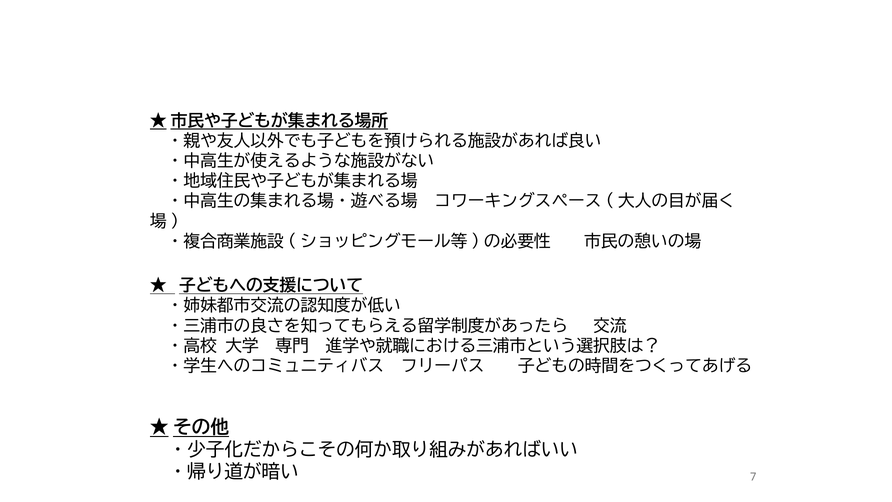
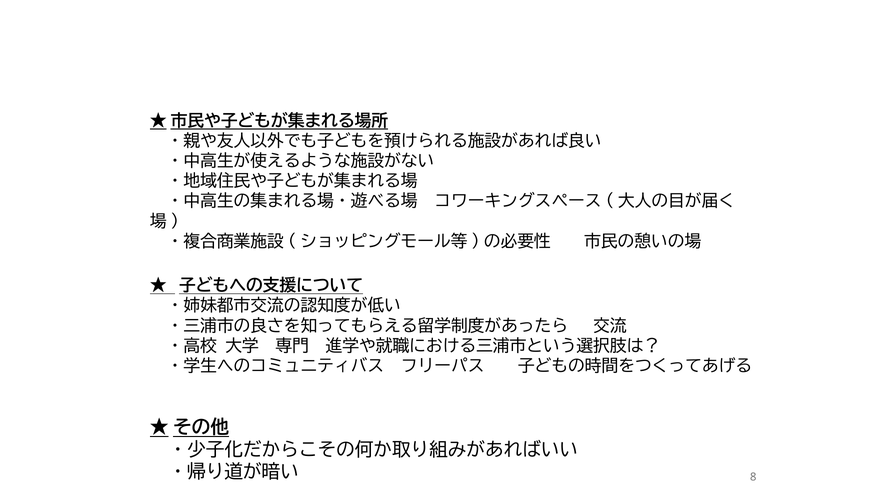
7: 7 -> 8 (753, 477)
